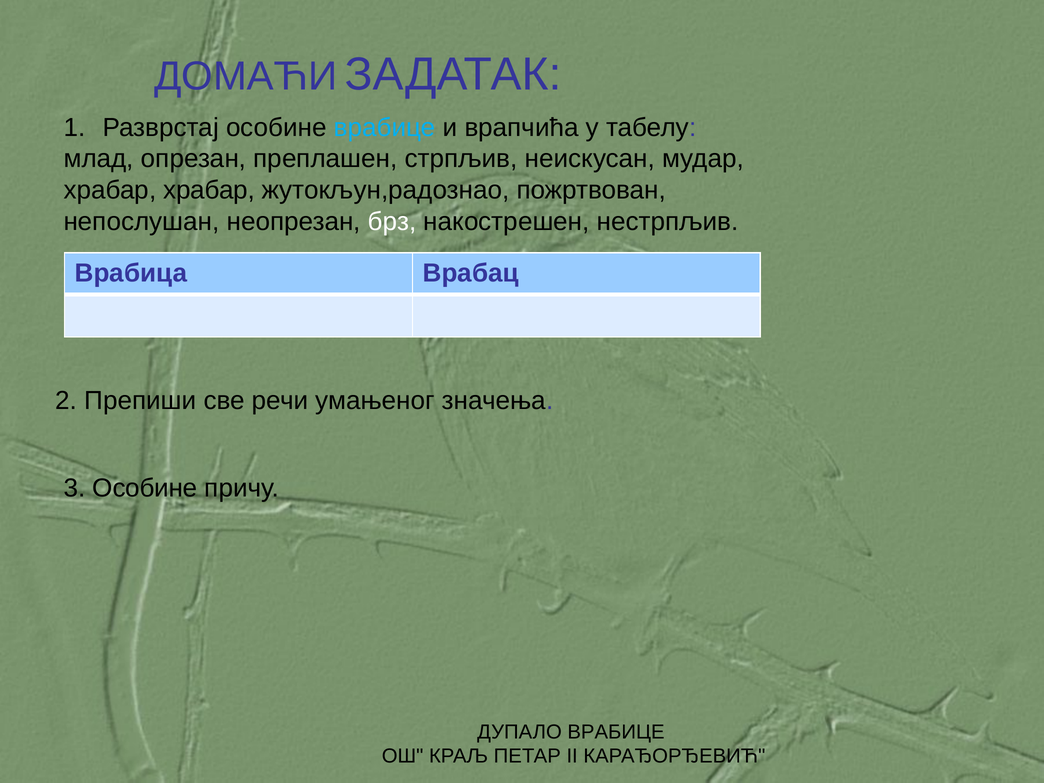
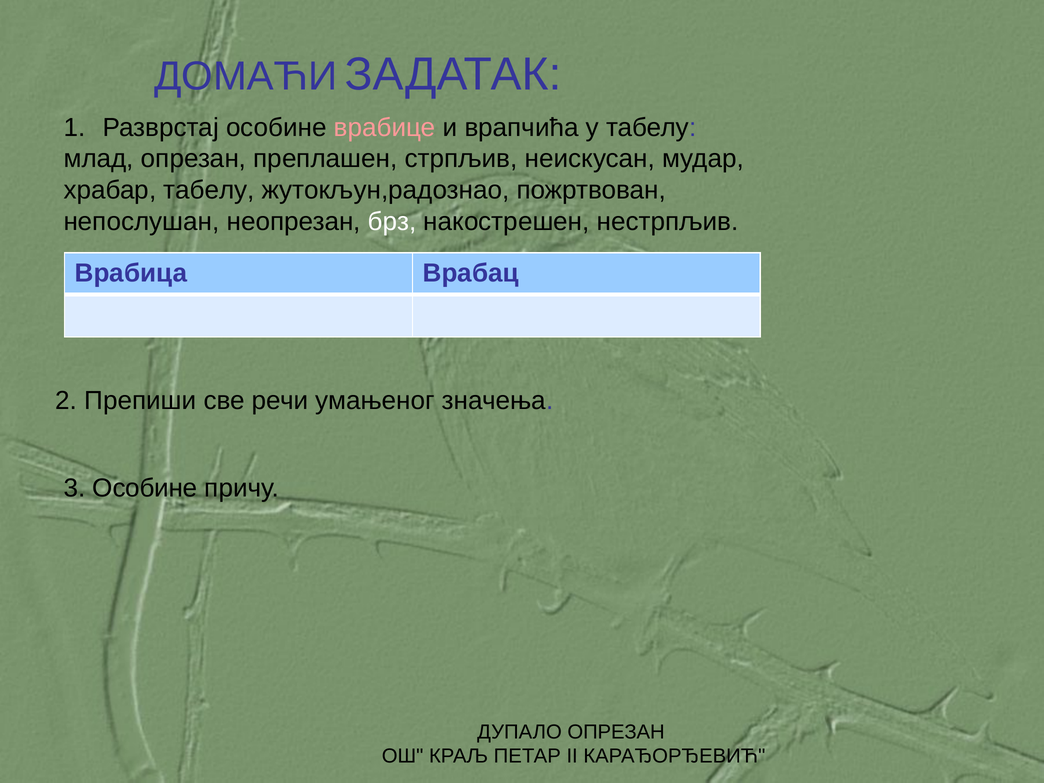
врабице colour: light blue -> pink (385, 127)
храбар храбар: храбар -> табелу (209, 190)
ДУПАЛО ВРАБИЦЕ: ВРАБИЦЕ -> ОПРЕЗАН (616, 732)
